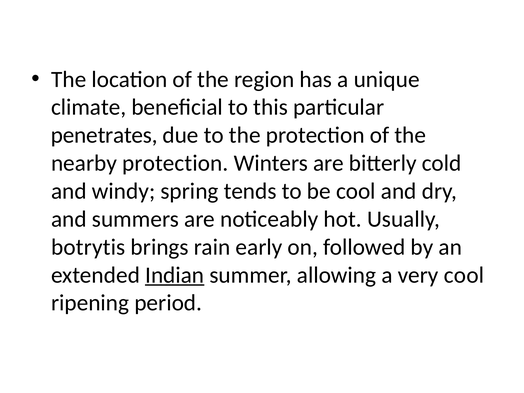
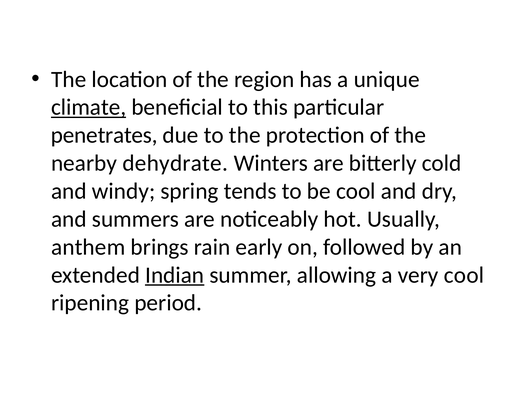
climate underline: none -> present (89, 107)
nearby protection: protection -> dehydrate (175, 163)
botrytis: botrytis -> anthem (88, 247)
